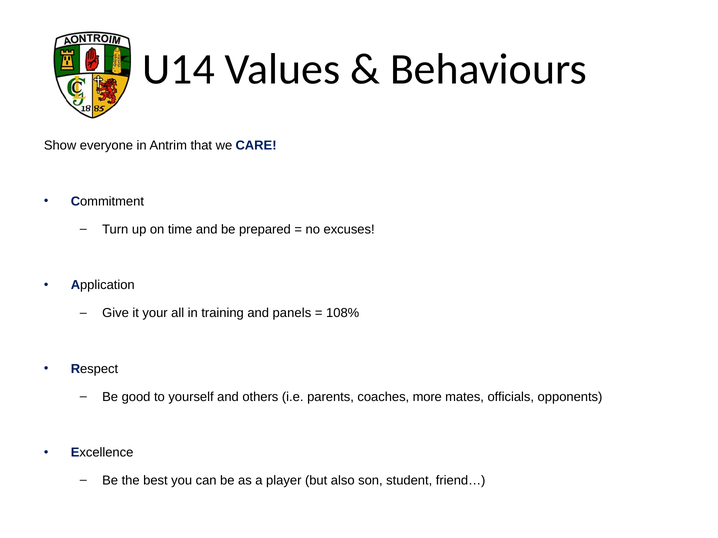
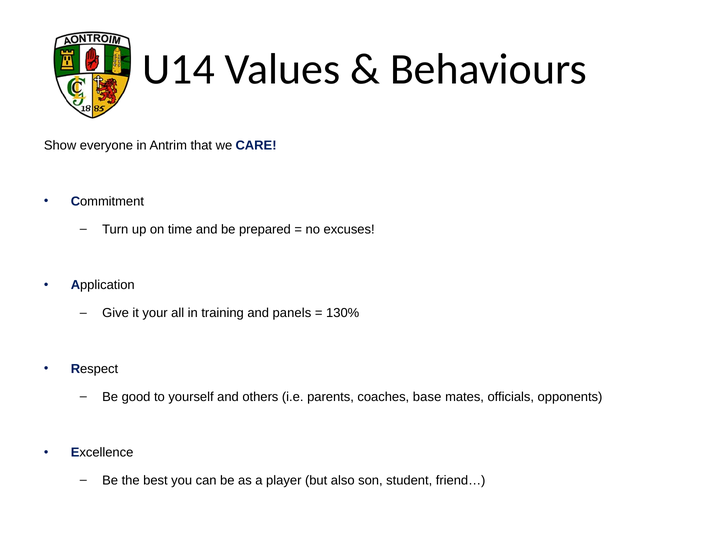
108%: 108% -> 130% (343, 313)
more: more -> base (427, 397)
